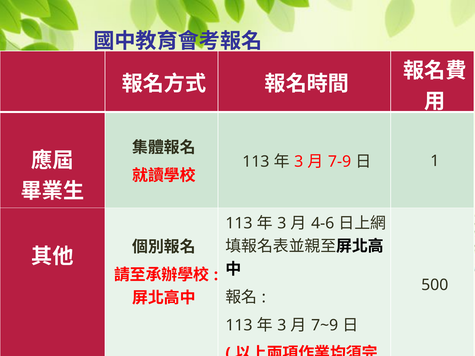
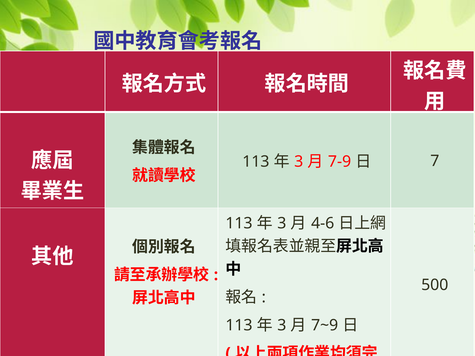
1: 1 -> 7 (435, 161)
